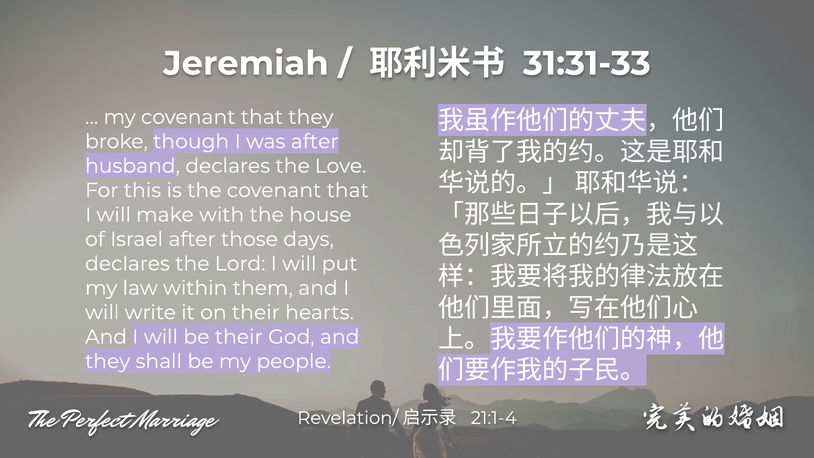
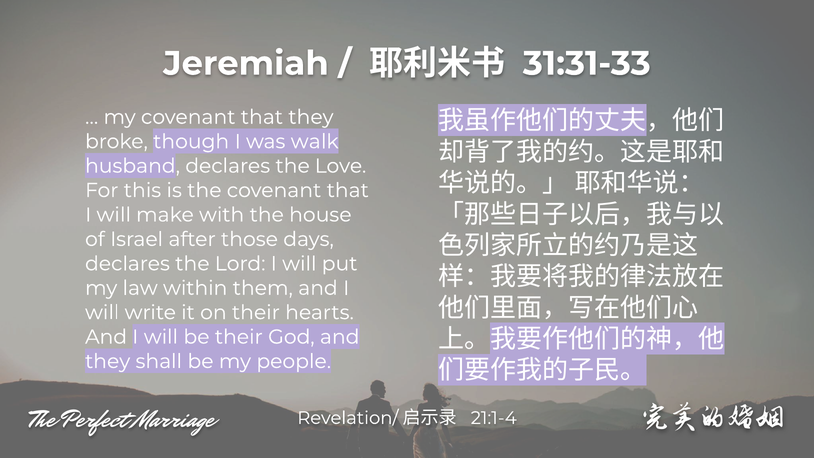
was after: after -> walk (315, 142)
